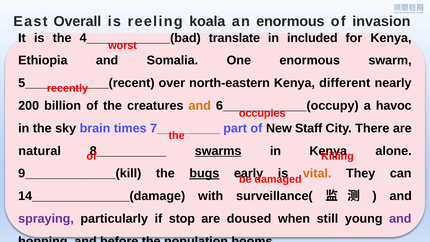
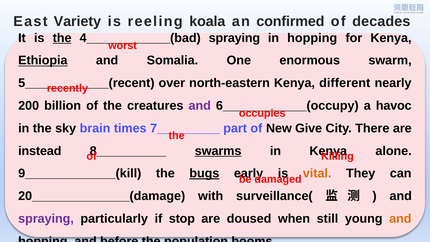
Overall: Overall -> Variety (77, 22)
an enormous: enormous -> confirmed (290, 22)
invasion: invasion -> decades (381, 22)
the underline: none -> present (62, 38)
translate: translate -> spraying (234, 38)
in included: included -> hopping (312, 38)
Ethiopia underline: none -> present (43, 60)
and colour: orange -> purple (200, 106)
Staff: Staff -> Give (309, 128)
natural: natural -> instead (40, 151)
14______________(damage: 14______________(damage -> 20______________(damage (102, 196)
and colour: purple -> orange (400, 219)
